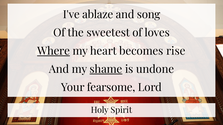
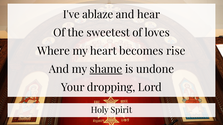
song: song -> hear (149, 15)
Where underline: present -> none (53, 51)
fearsome: fearsome -> dropping (111, 88)
